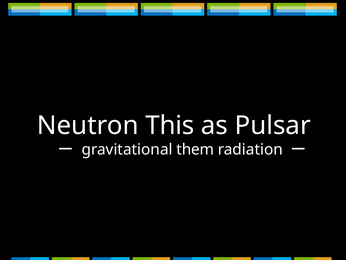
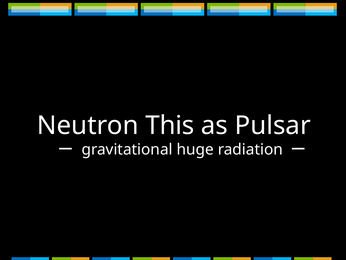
them: them -> huge (195, 149)
